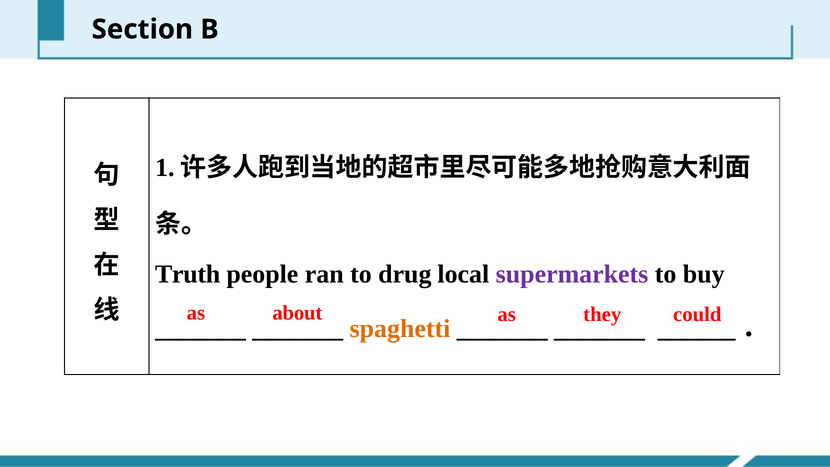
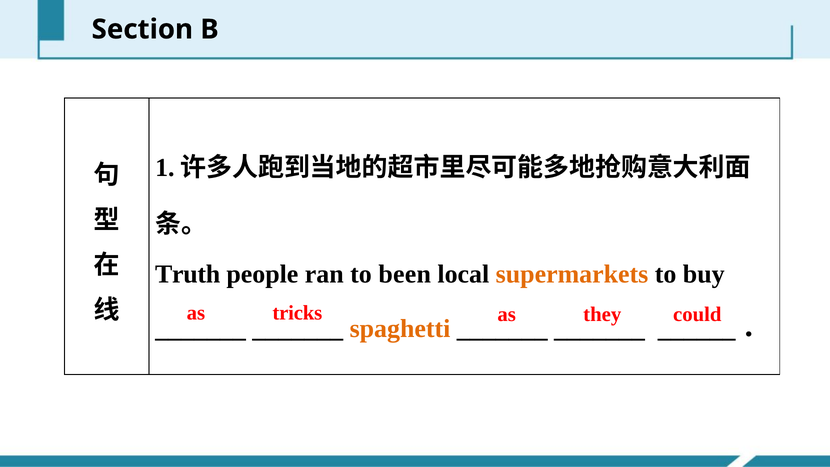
drug: drug -> been (405, 274)
supermarkets colour: purple -> orange (572, 274)
about: about -> tricks (297, 313)
